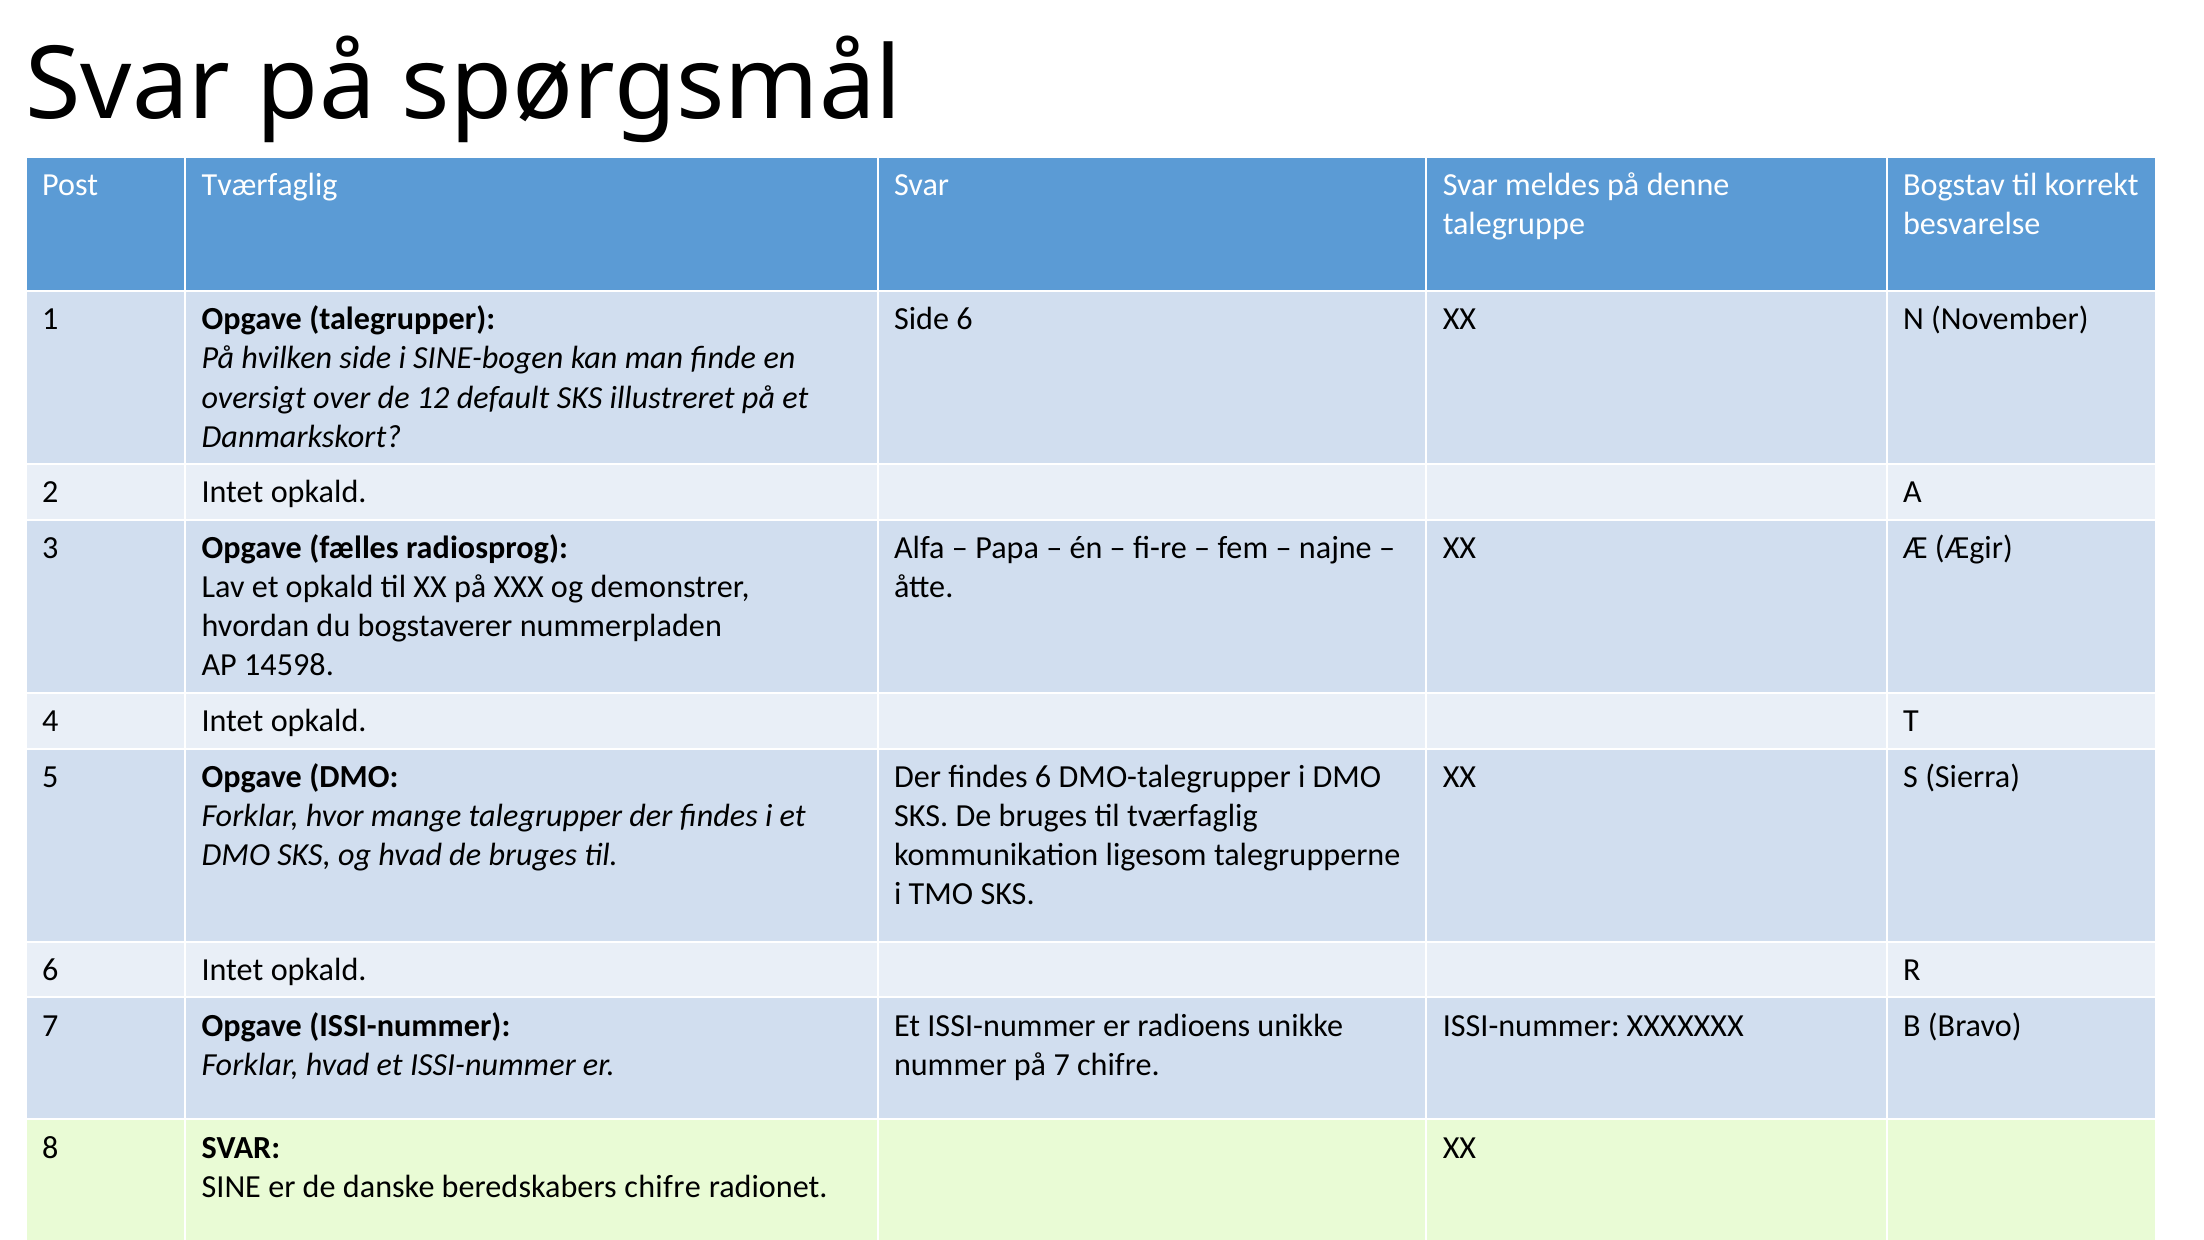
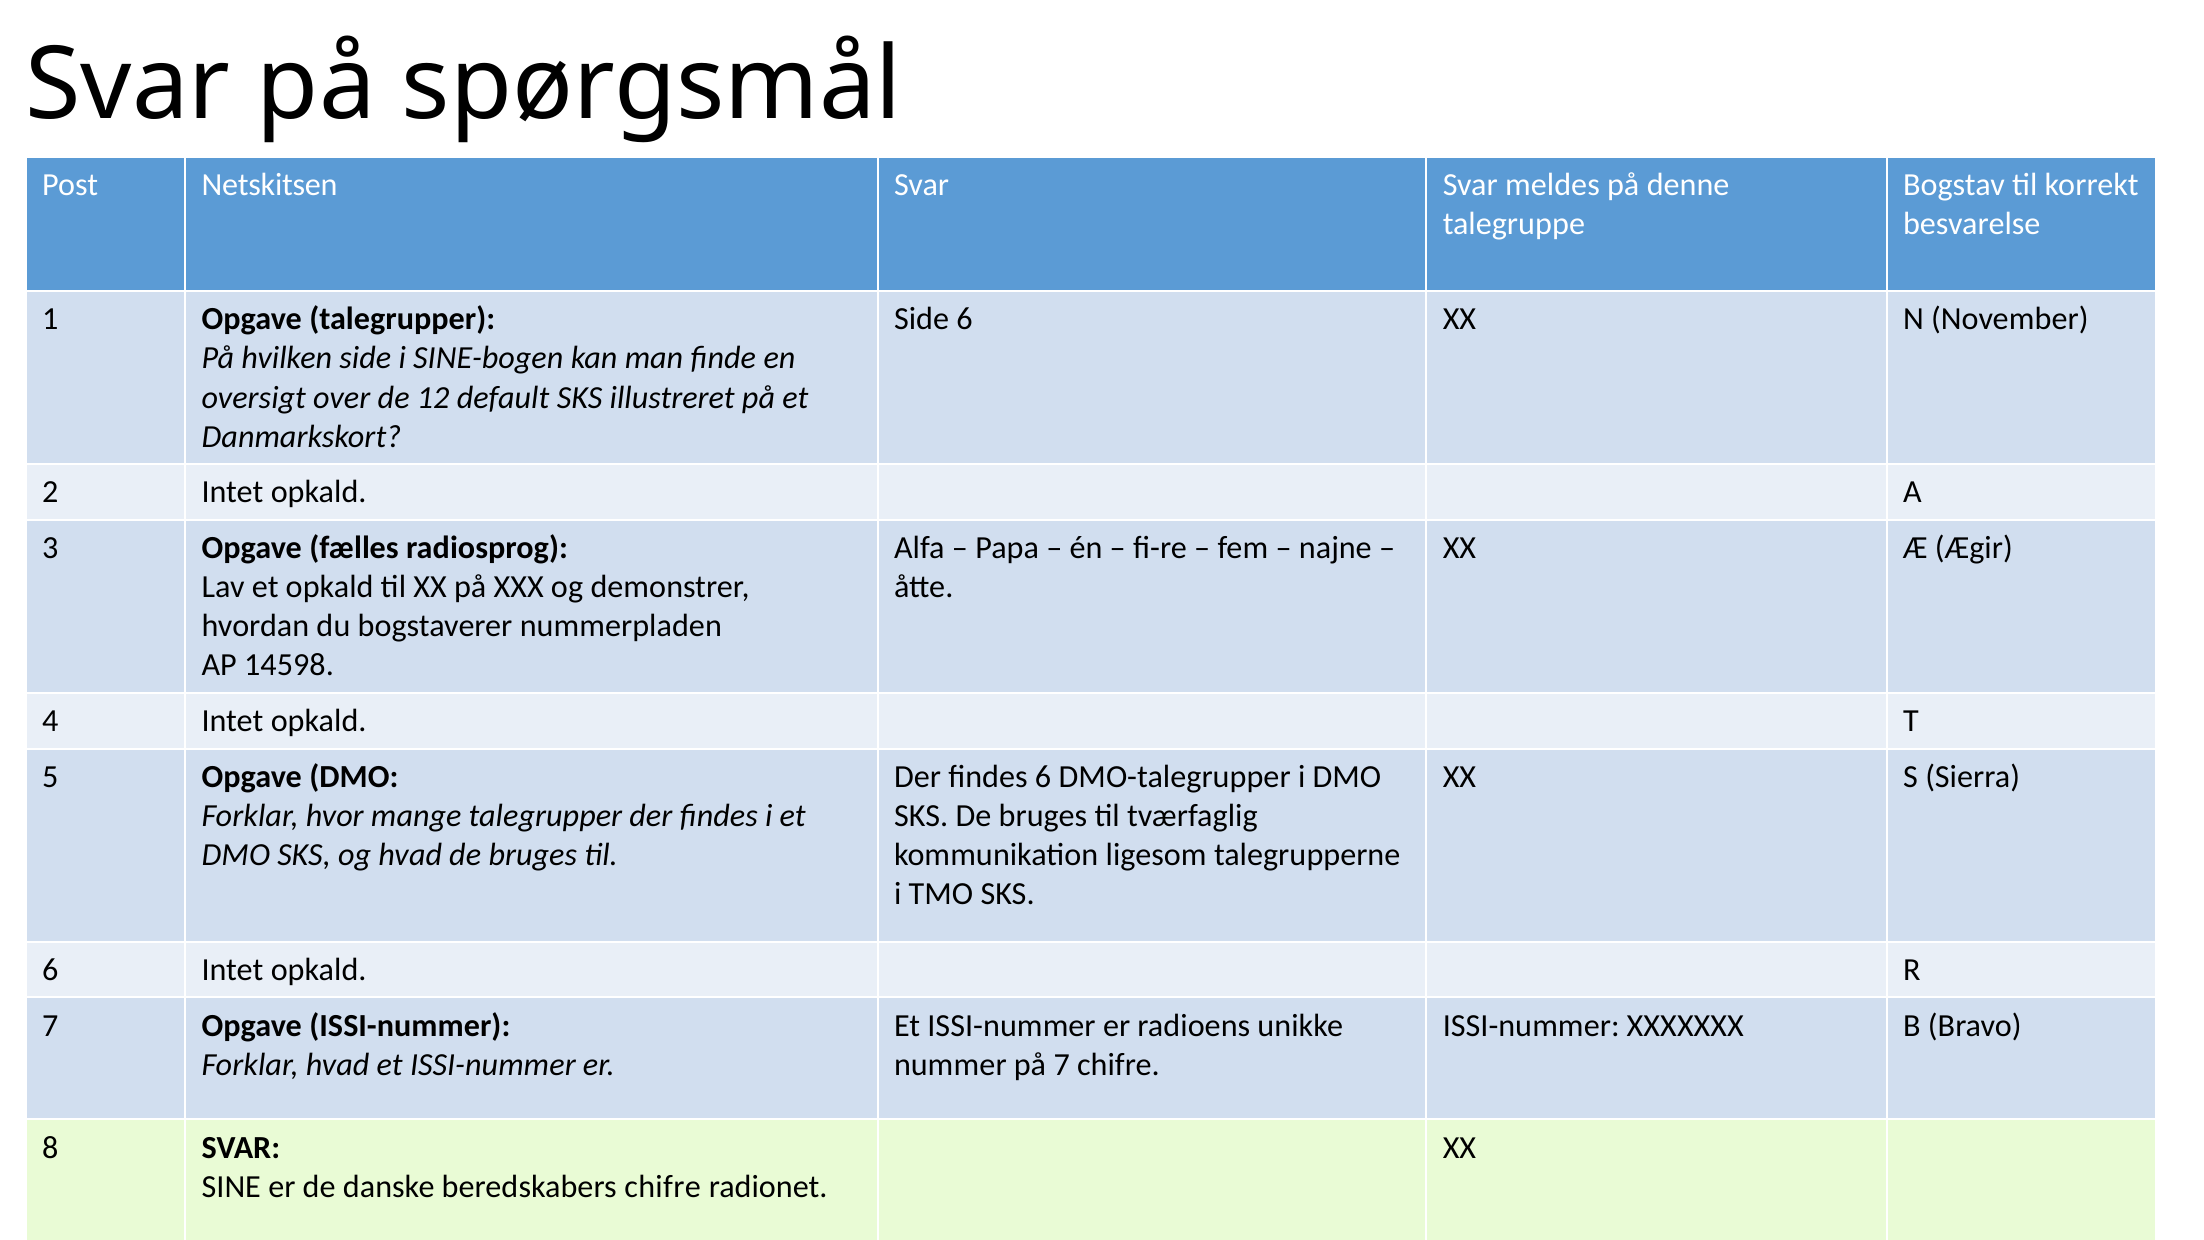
Post Tværfaglig: Tværfaglig -> Netskitsen (270, 185)
